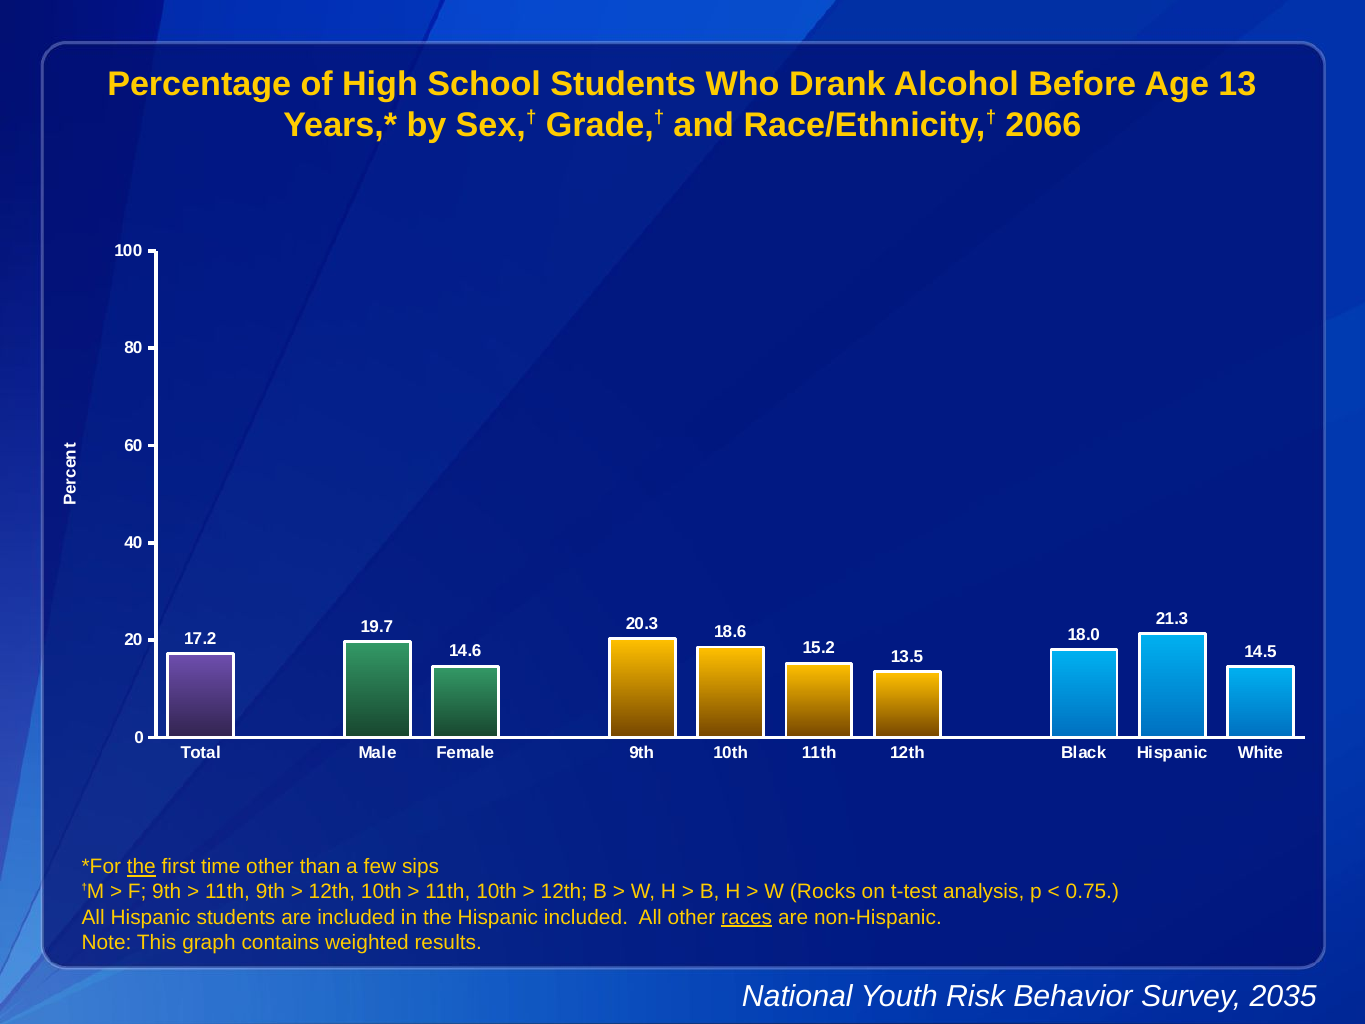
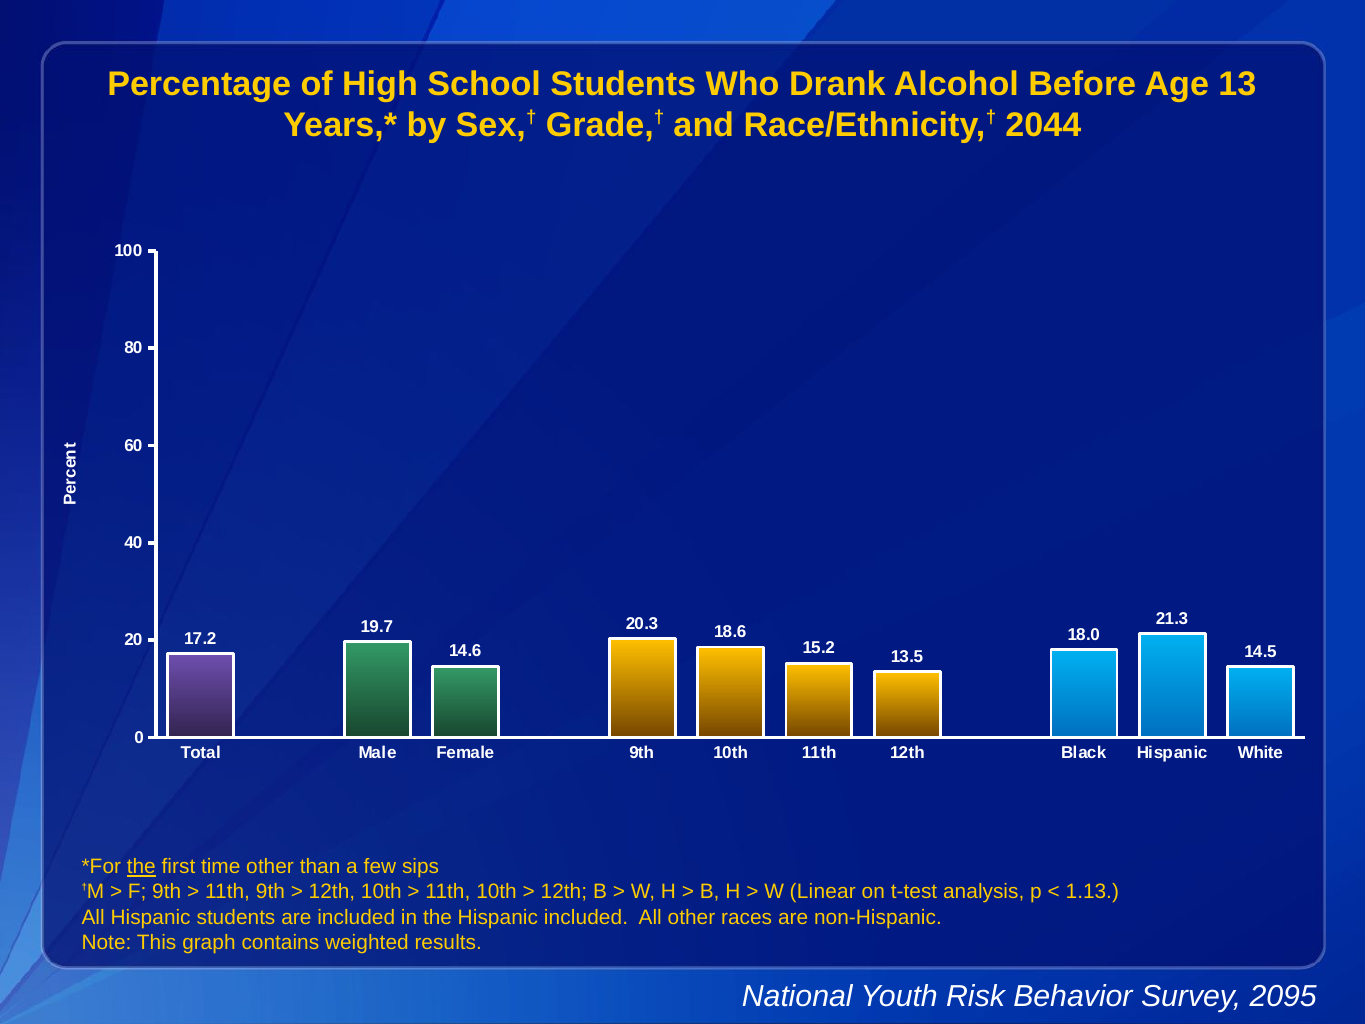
2066: 2066 -> 2044 (1043, 125)
Rocks: Rocks -> Linear (823, 892)
0.75: 0.75 -> 1.13 (1092, 892)
races underline: present -> none (747, 917)
2035: 2035 -> 2095 (1283, 997)
